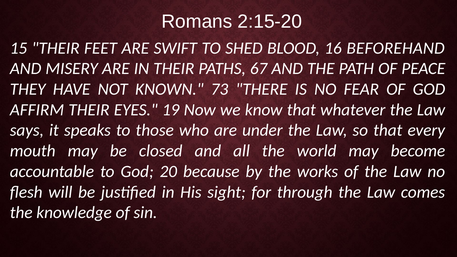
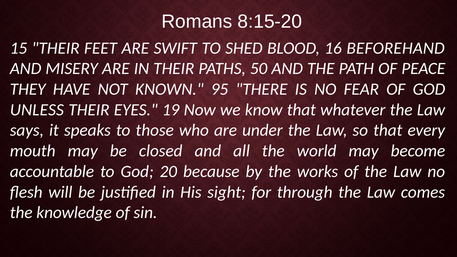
2:15-20: 2:15-20 -> 8:15-20 (270, 22)
67: 67 -> 50 (259, 69)
73: 73 -> 95 (220, 89)
AFFIRM: AFFIRM -> UNLESS (37, 110)
